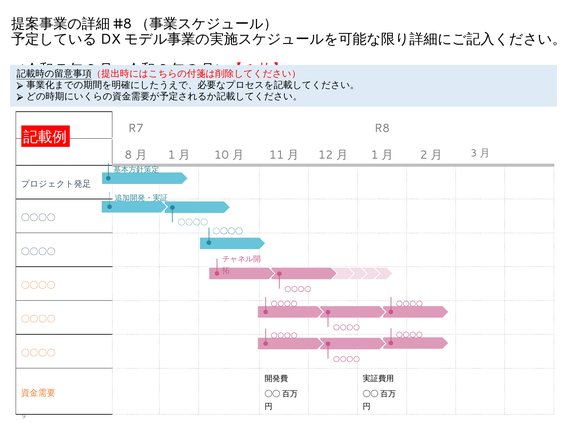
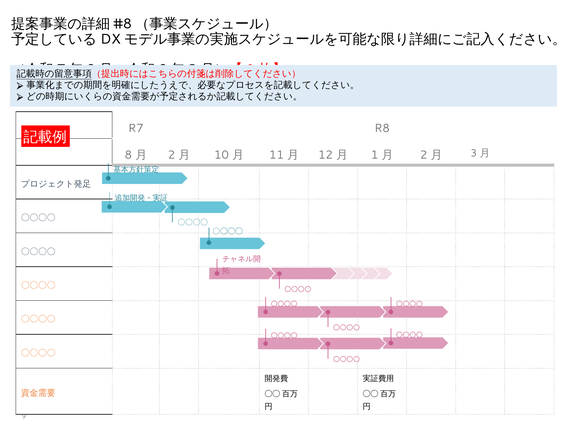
1: 1 -> 2 (172, 155)
